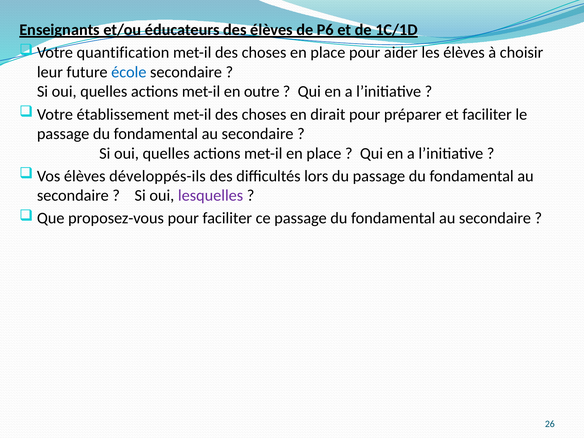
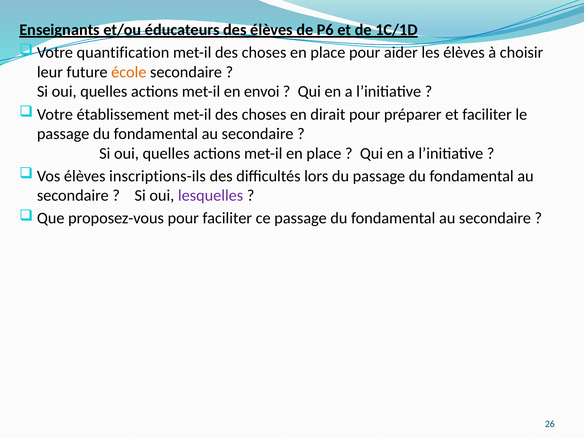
école colour: blue -> orange (129, 72)
outre: outre -> envoi (262, 92)
développés-ils: développés-ils -> inscriptions-ils (157, 176)
